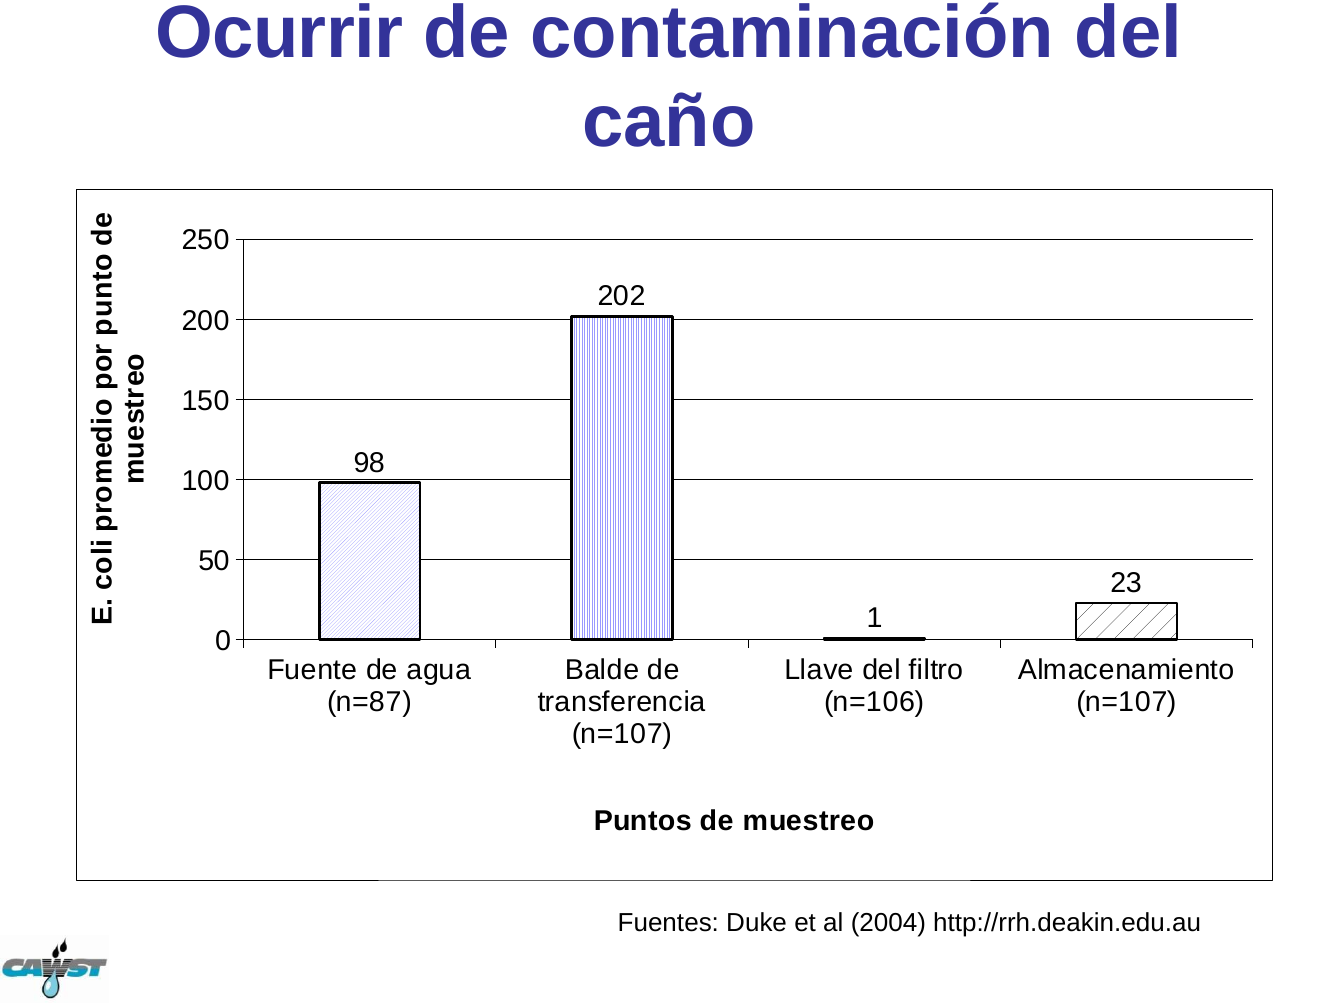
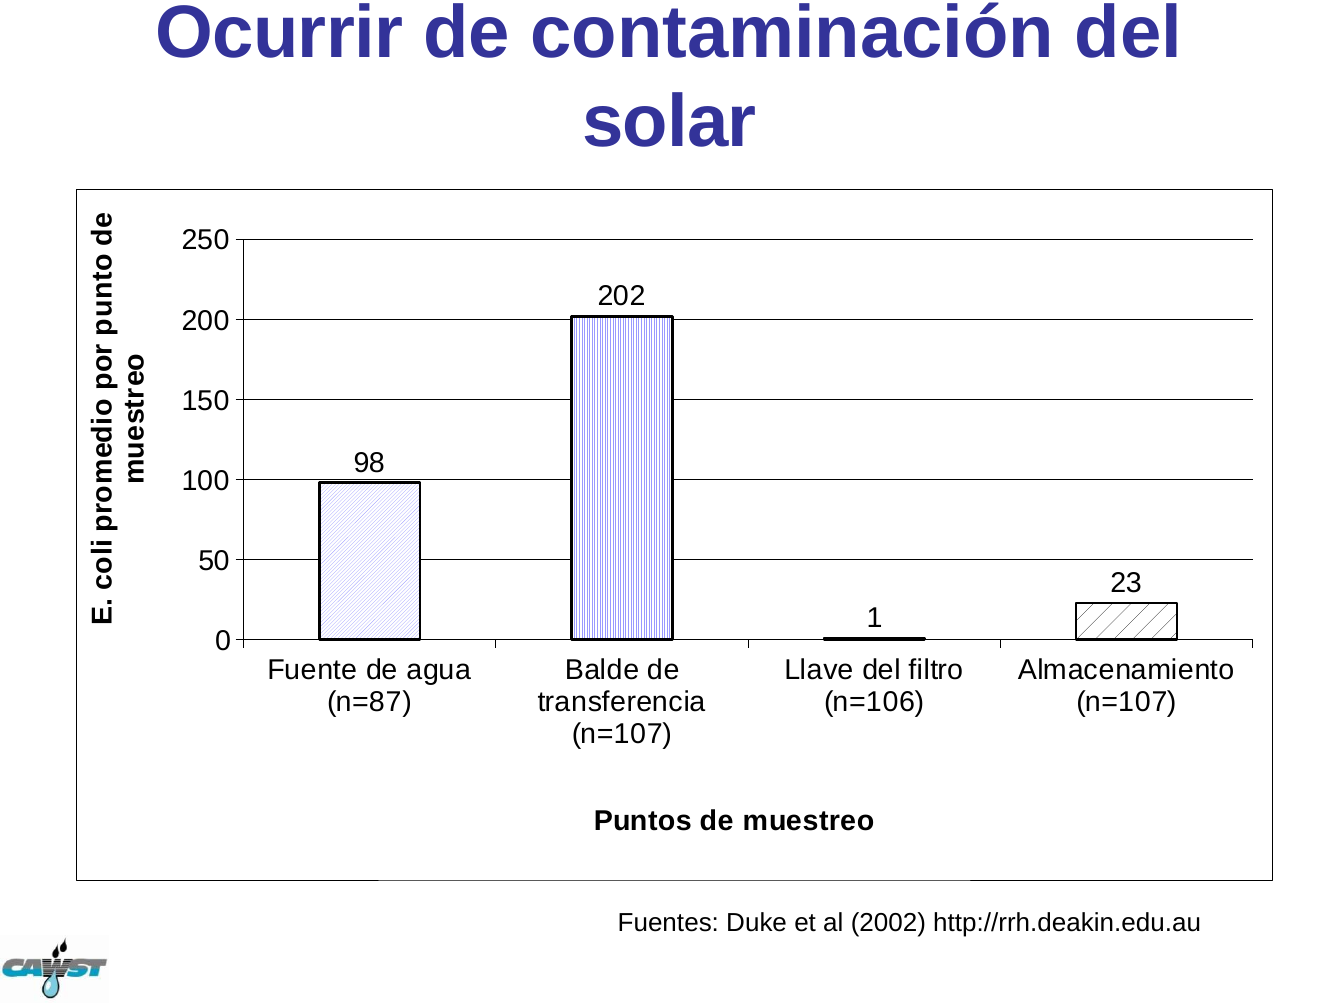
caño: caño -> solar (669, 122)
2004: 2004 -> 2002 (888, 923)
